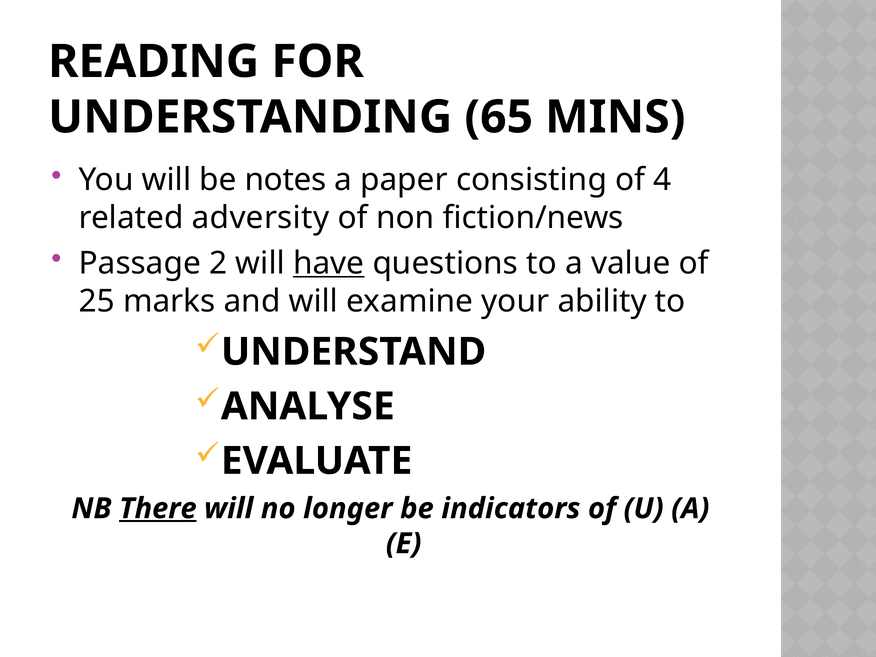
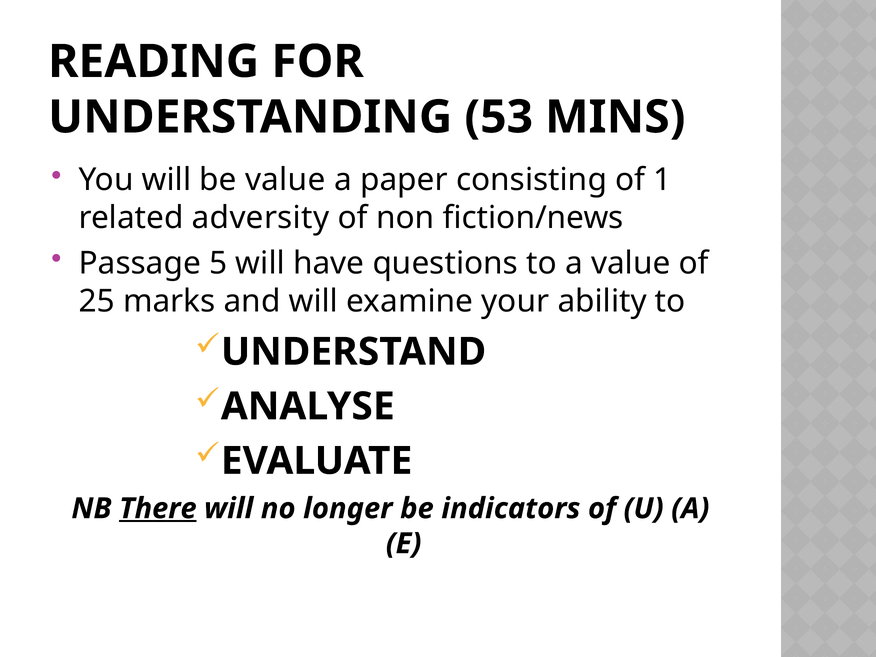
65: 65 -> 53 (499, 117)
be notes: notes -> value (285, 180)
4: 4 -> 1 (662, 180)
2: 2 -> 5 (218, 263)
have underline: present -> none (329, 263)
